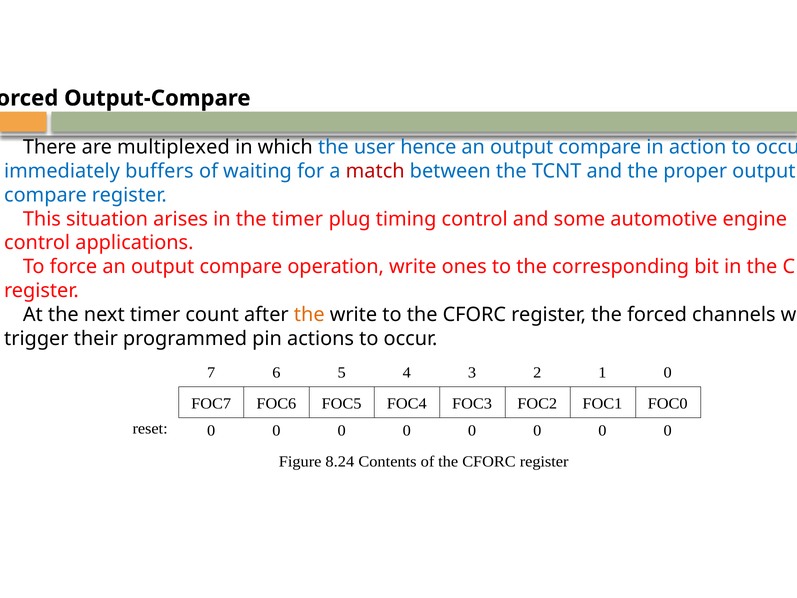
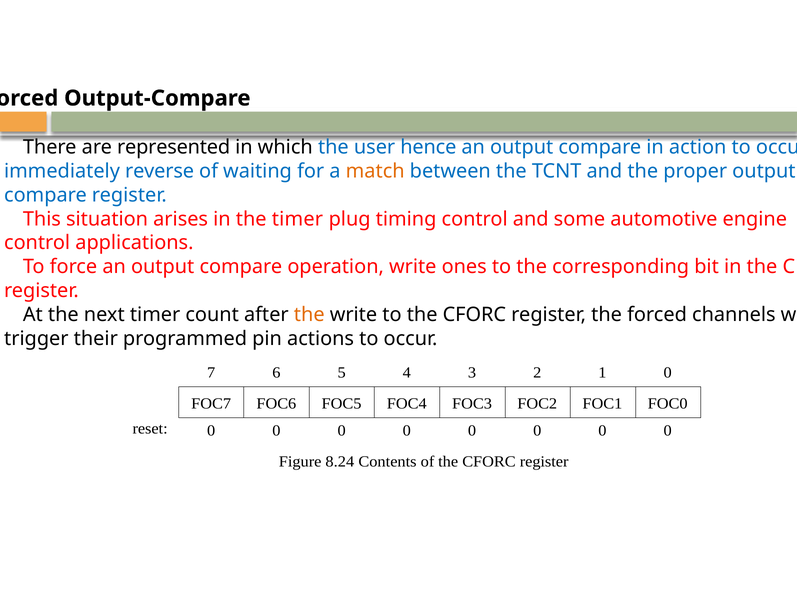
multiplexed: multiplexed -> represented (174, 147)
buffers: buffers -> reverse (160, 171)
match colour: red -> orange (375, 171)
